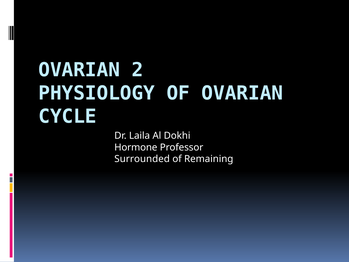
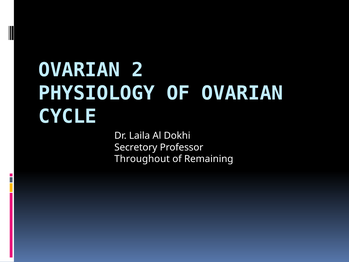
Hormone: Hormone -> Secretory (136, 147)
Surrounded: Surrounded -> Throughout (142, 159)
